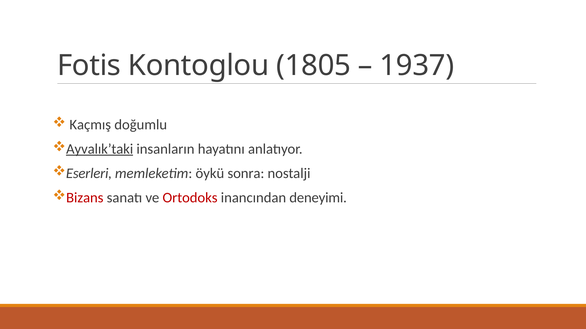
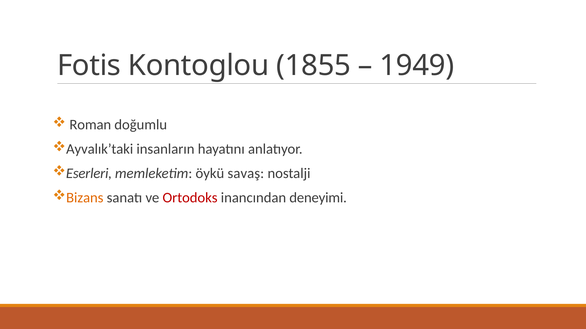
1805: 1805 -> 1855 (314, 66)
1937: 1937 -> 1949 (417, 66)
Kaçmış: Kaçmış -> Roman (90, 125)
Ayvalık’taki underline: present -> none (100, 149)
sonra: sonra -> savaş (246, 174)
Bizans colour: red -> orange (85, 198)
